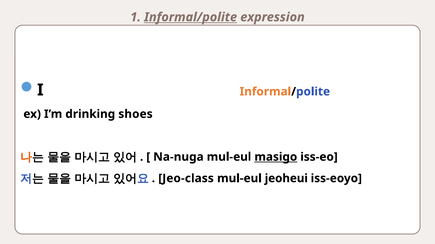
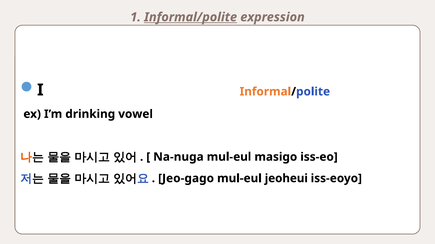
shoes: shoes -> vowel (136, 114)
masigo underline: present -> none (276, 157)
Jeo-class: Jeo-class -> Jeo-gago (186, 179)
